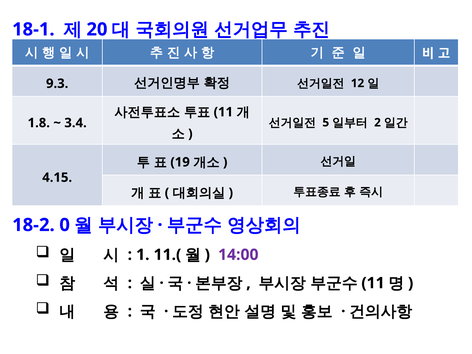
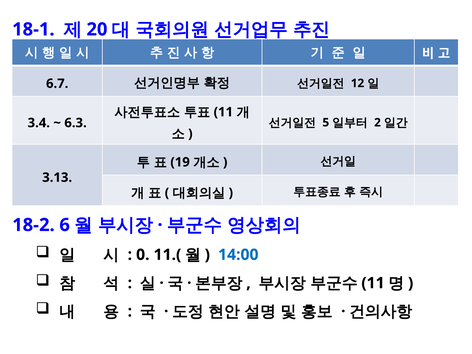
9.3: 9.3 -> 6.7 (57, 84)
1.8: 1.8 -> 3.4 (39, 123)
3.4: 3.4 -> 6.3 (76, 123)
4.15: 4.15 -> 3.13 (57, 177)
0: 0 -> 6 (65, 225)
1: 1 -> 0 (143, 255)
14:00 colour: purple -> blue (238, 255)
